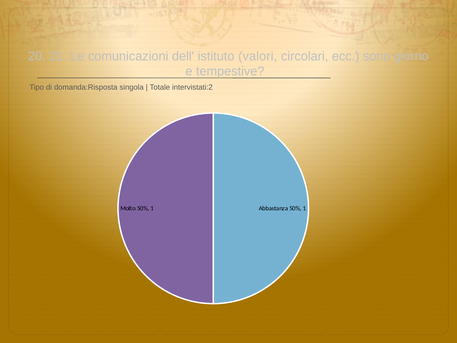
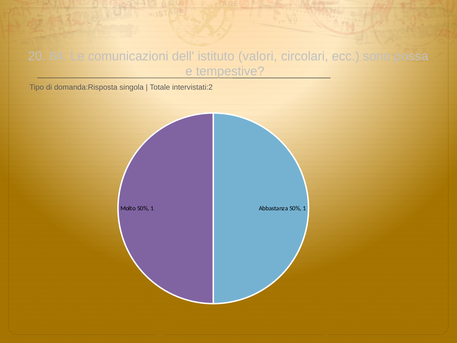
21: 21 -> 84 (58, 56)
giorno: giorno -> possa (411, 56)
